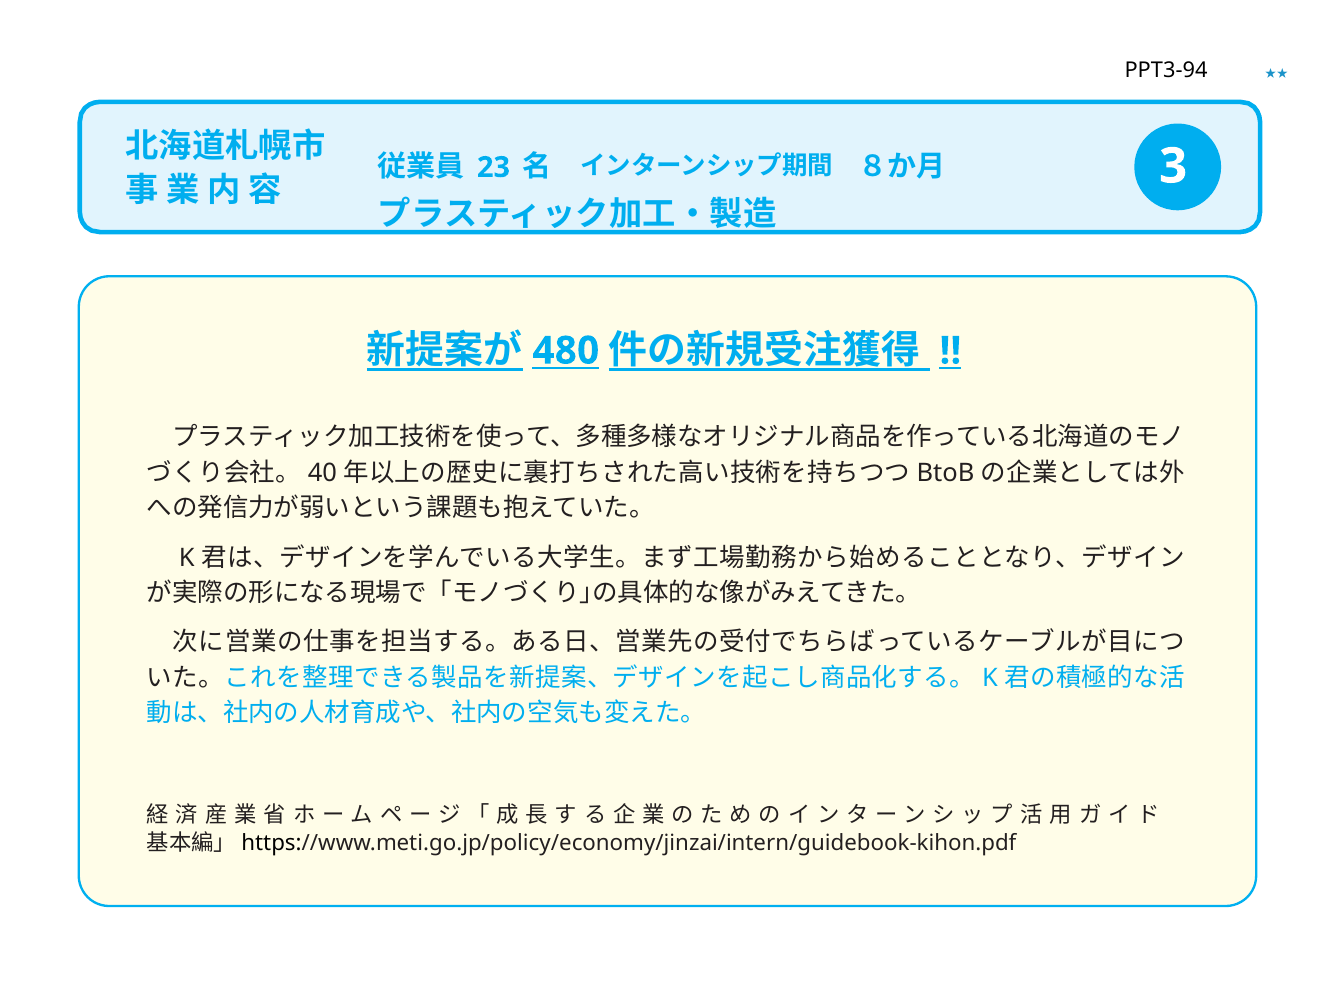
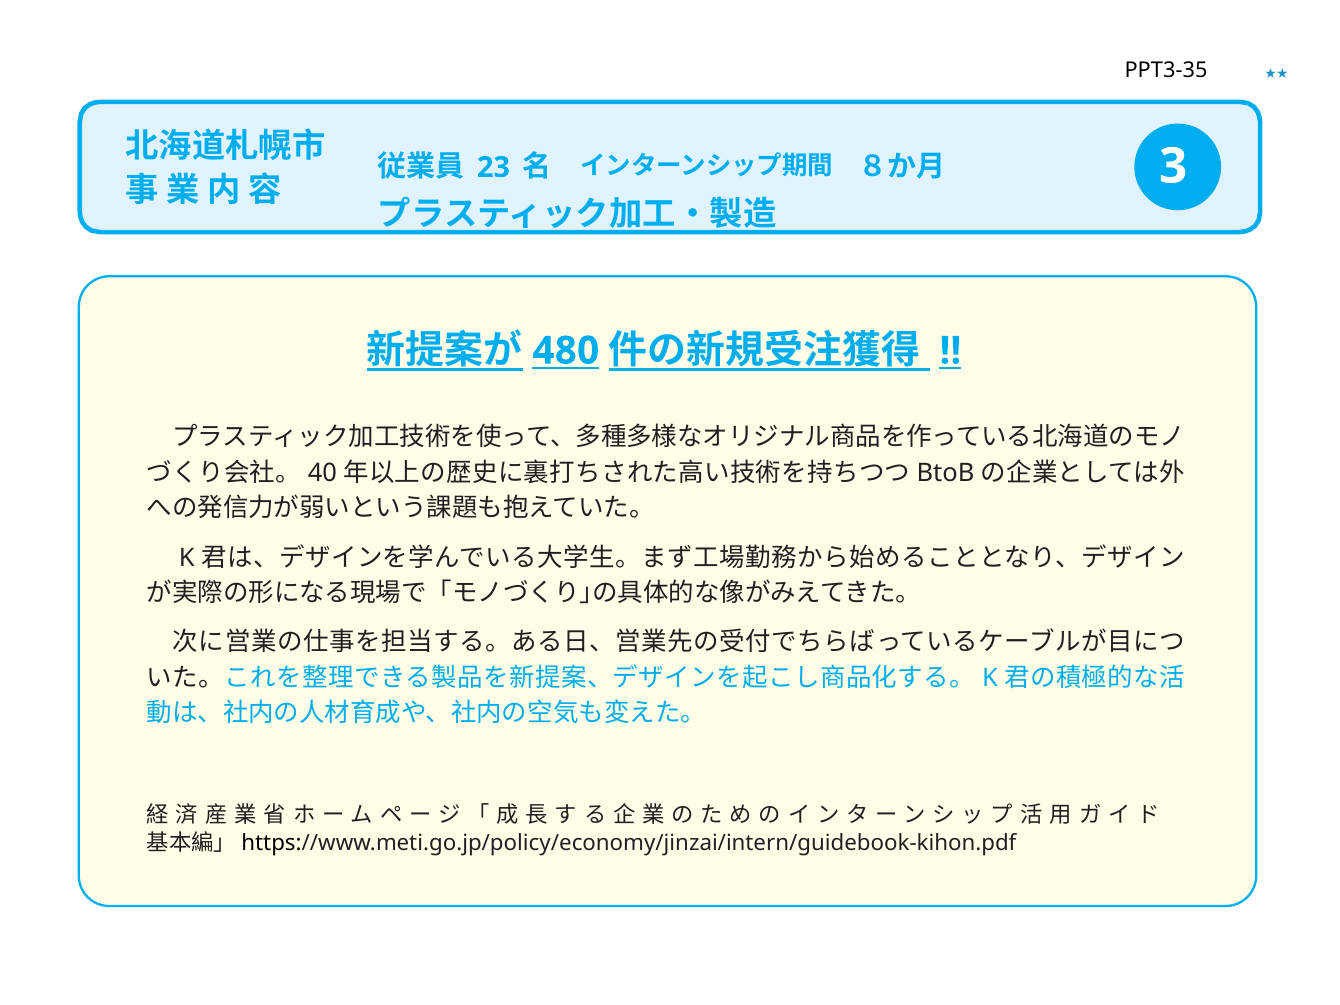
PPT3-94: PPT3-94 -> PPT3-35 (1166, 70)
